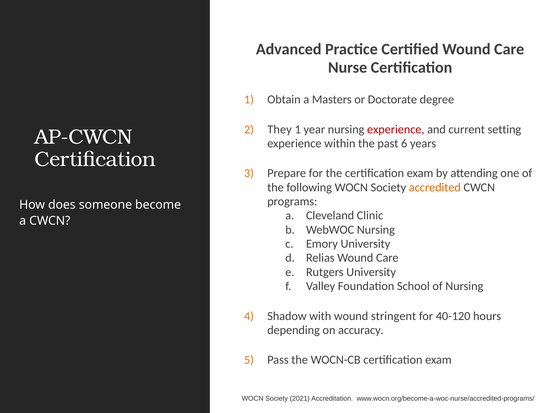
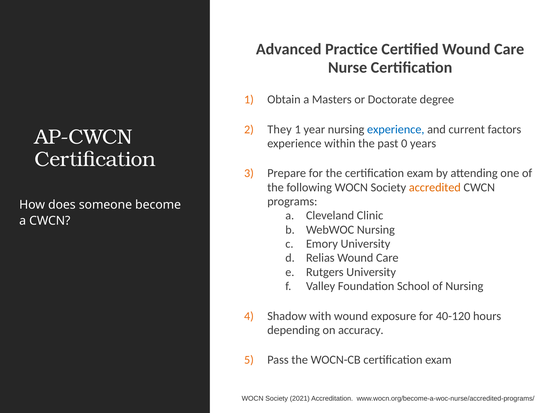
experience colour: red -> blue (396, 129)
setting: setting -> factors (504, 129)
6: 6 -> 0 (404, 143)
stringent: stringent -> exposure (394, 316)
